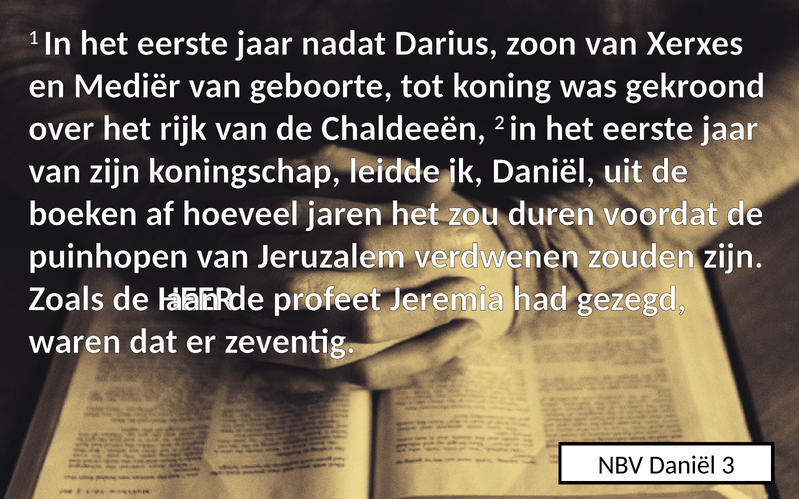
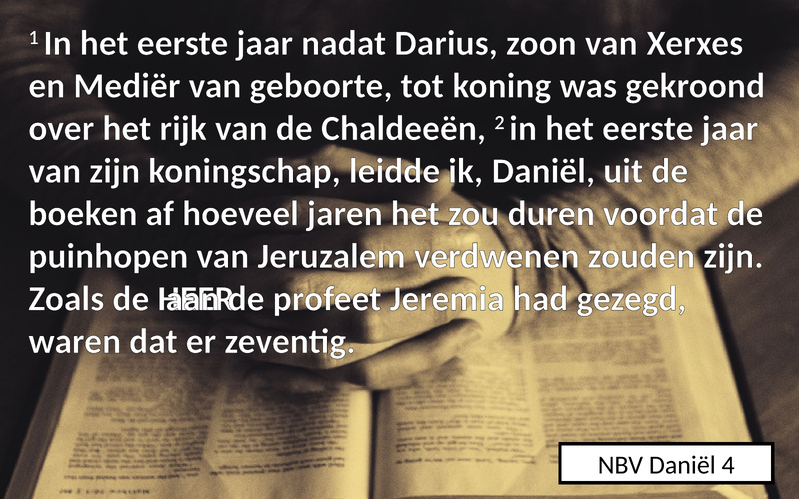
3: 3 -> 4 (728, 465)
